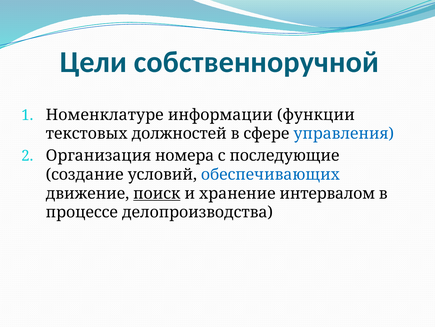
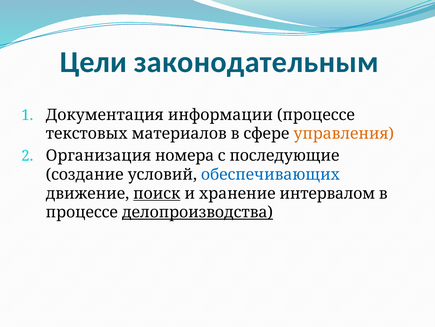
собственноручной: собственноручной -> законодательным (256, 62)
Номенклатуре: Номенклатуре -> Документация (105, 115)
информации функции: функции -> процессе (316, 115)
должностей: должностей -> материалов (179, 133)
управления colour: blue -> orange (344, 133)
делопроизводства underline: none -> present (197, 212)
